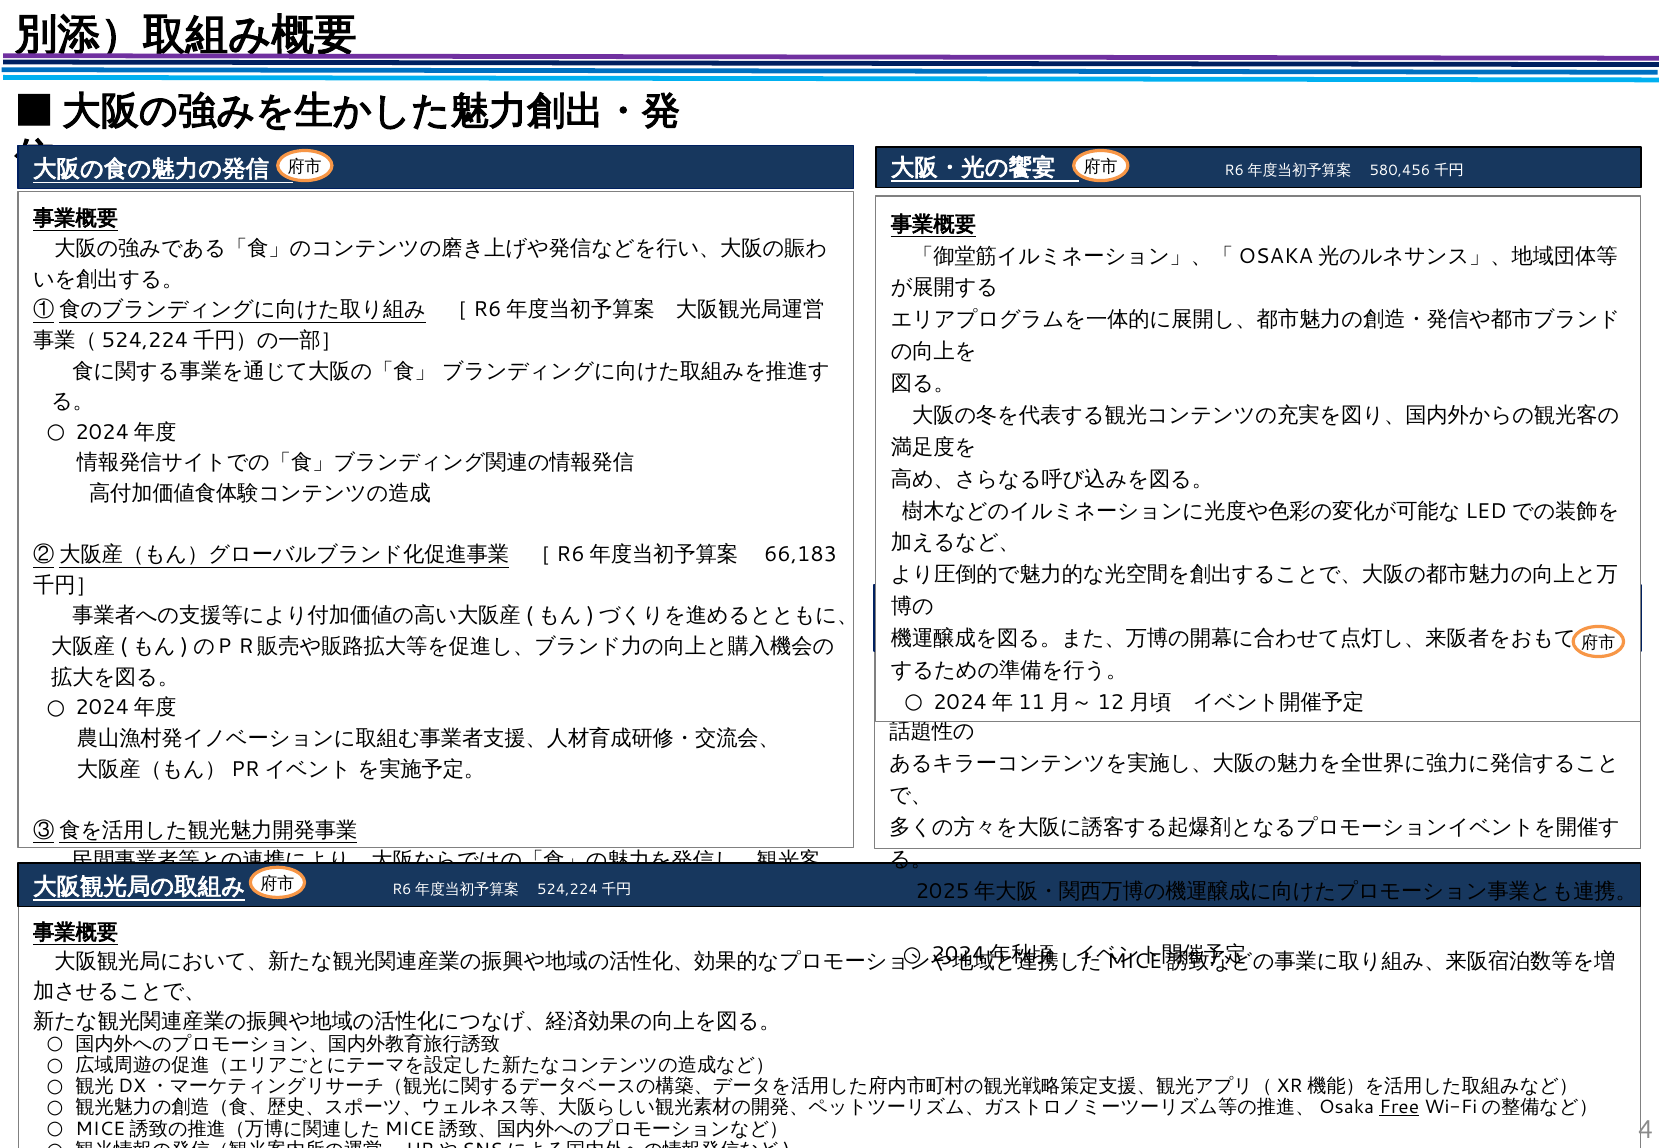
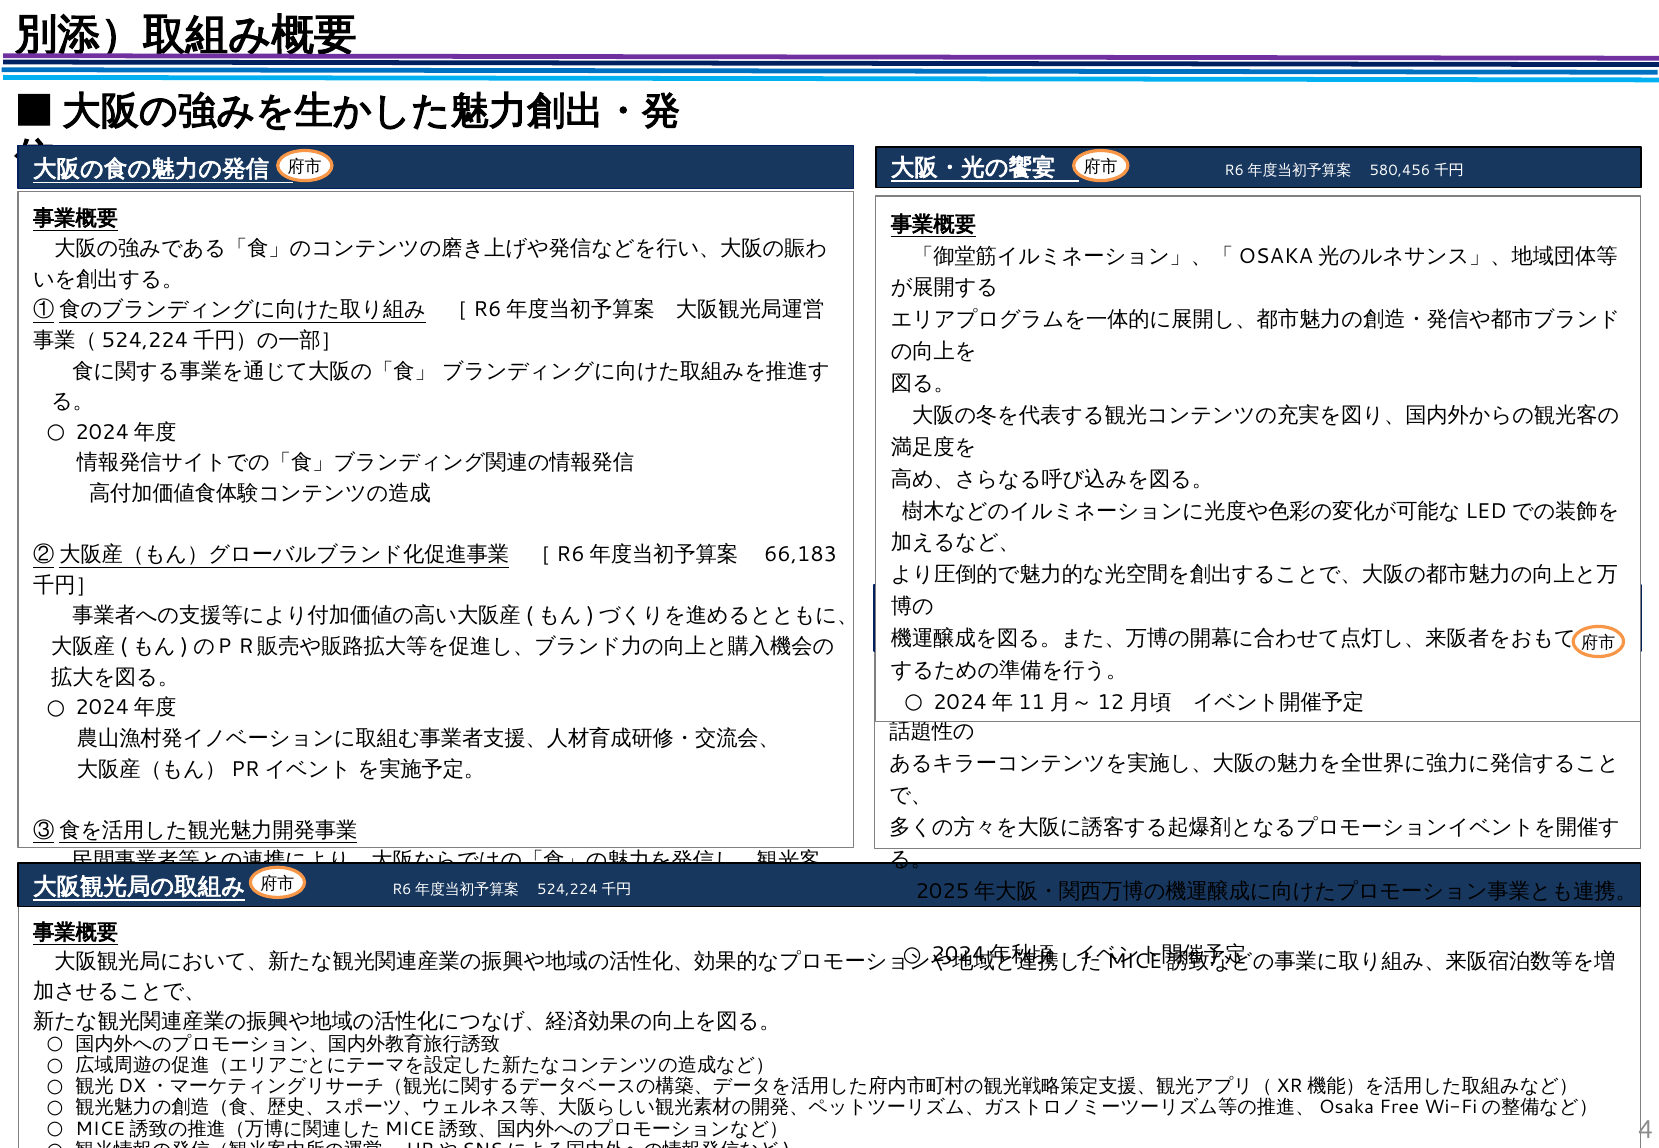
Free underline: present -> none (1399, 1108)
